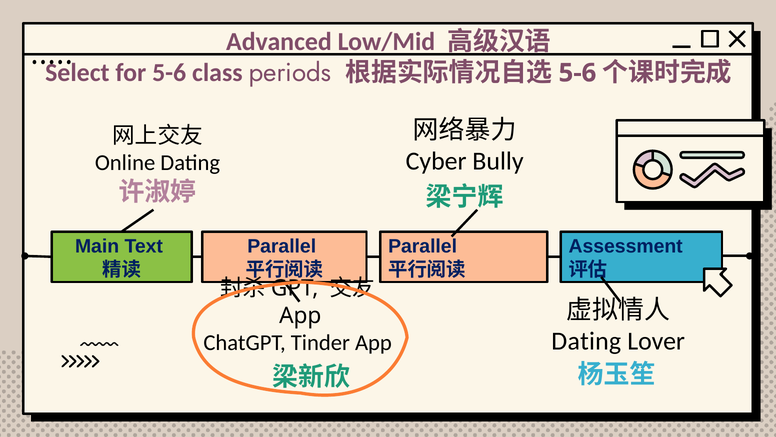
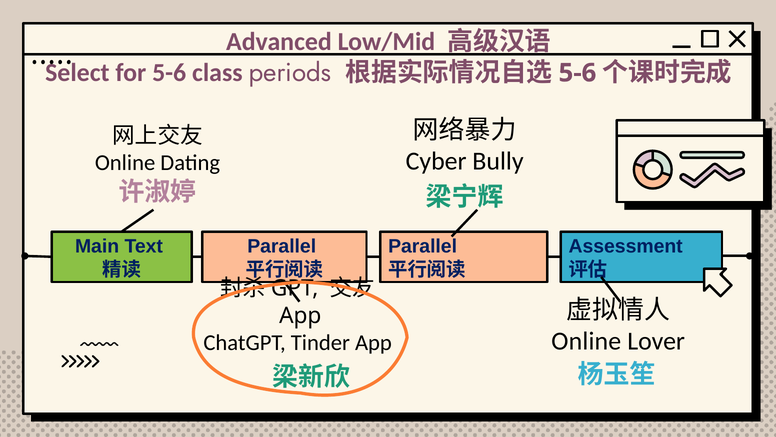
Dating: Dating -> Online (586, 341)
